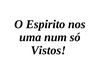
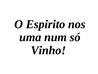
Vistos: Vistos -> Vinho (48, 50)
